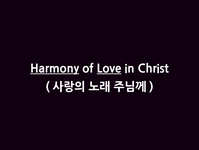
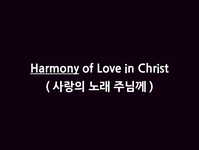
Love underline: present -> none (109, 68)
